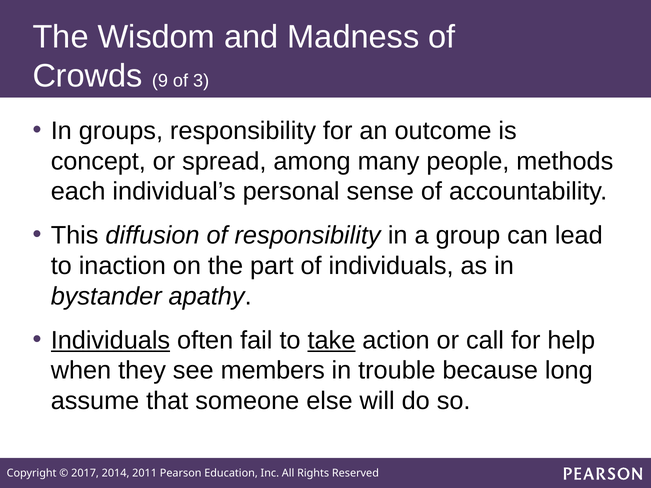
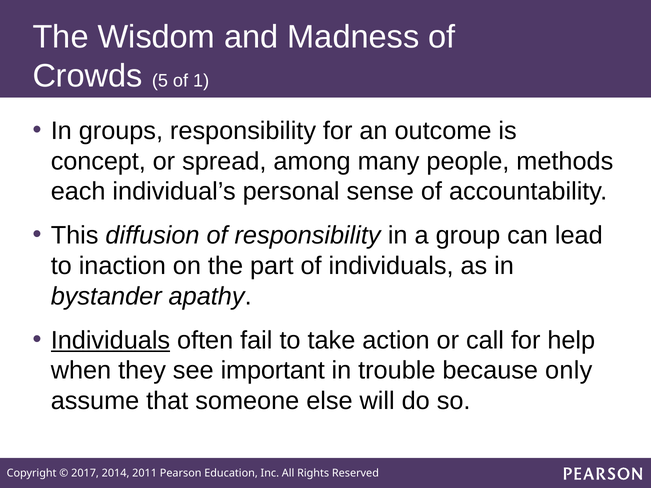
9: 9 -> 5 (160, 81)
3: 3 -> 1 (201, 81)
take underline: present -> none (331, 340)
members: members -> important (273, 371)
long: long -> only (569, 371)
